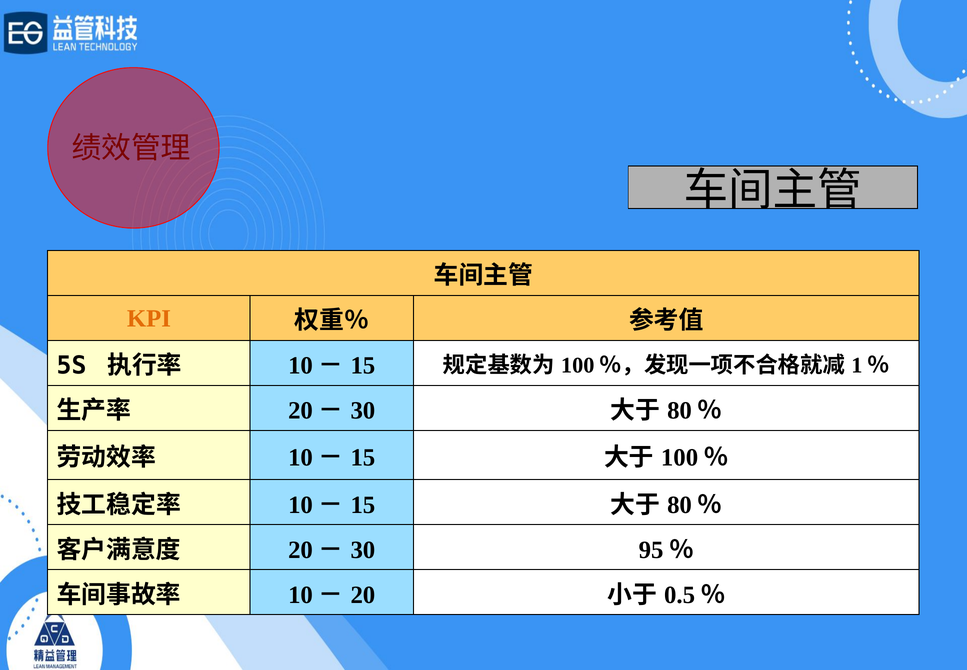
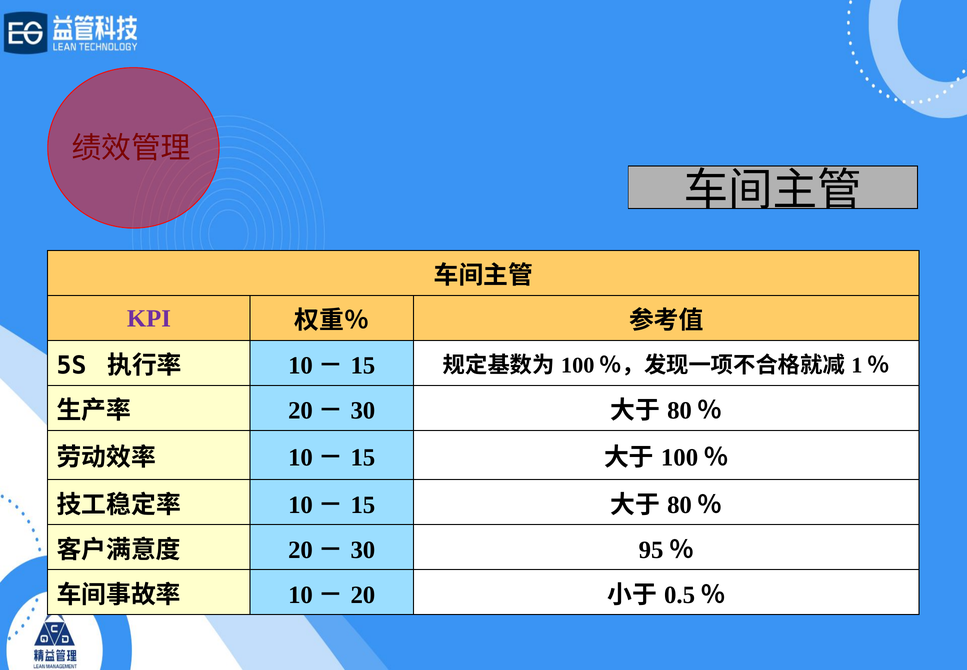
KPI colour: orange -> purple (149, 318)
